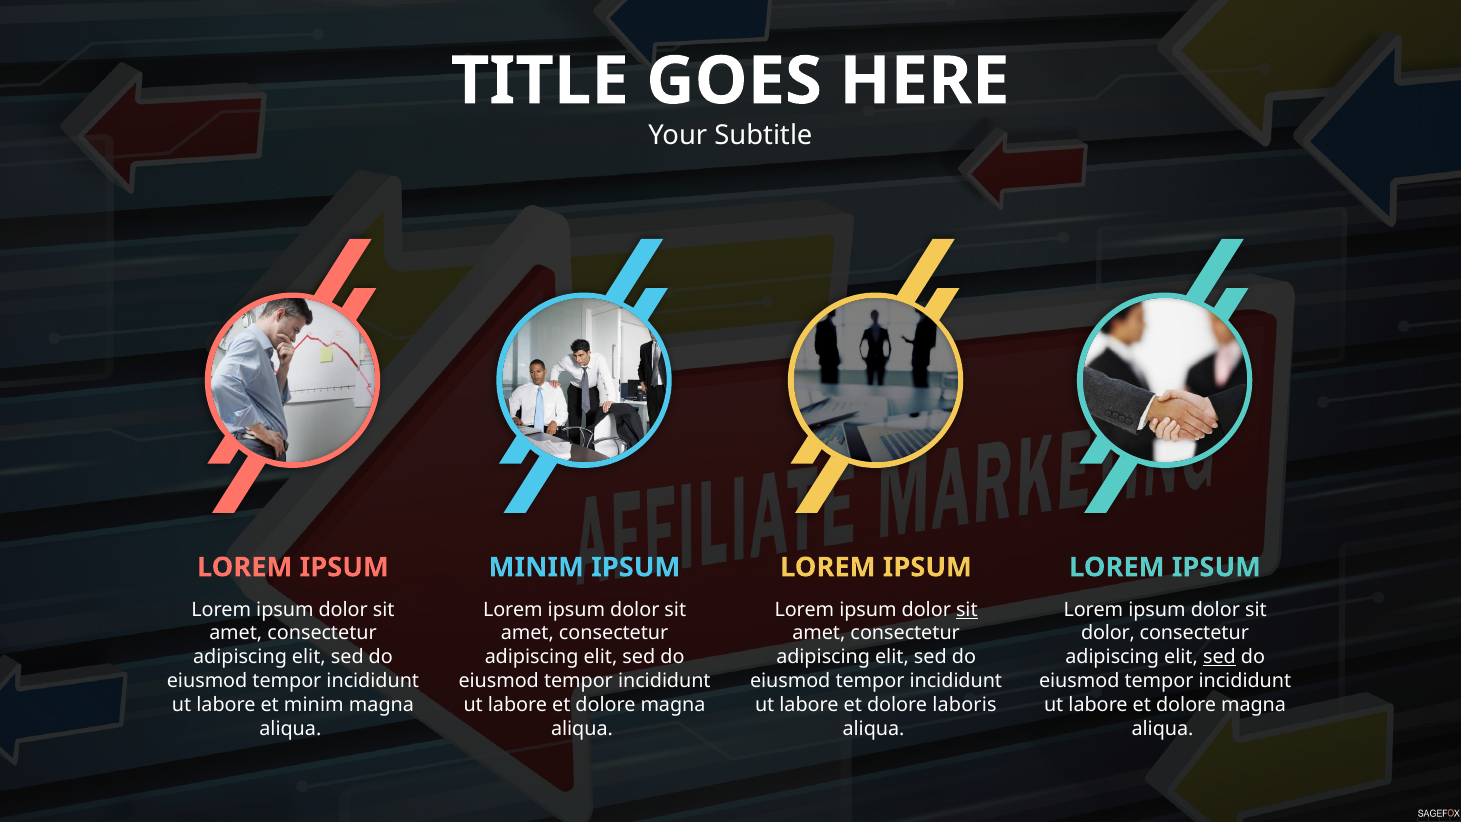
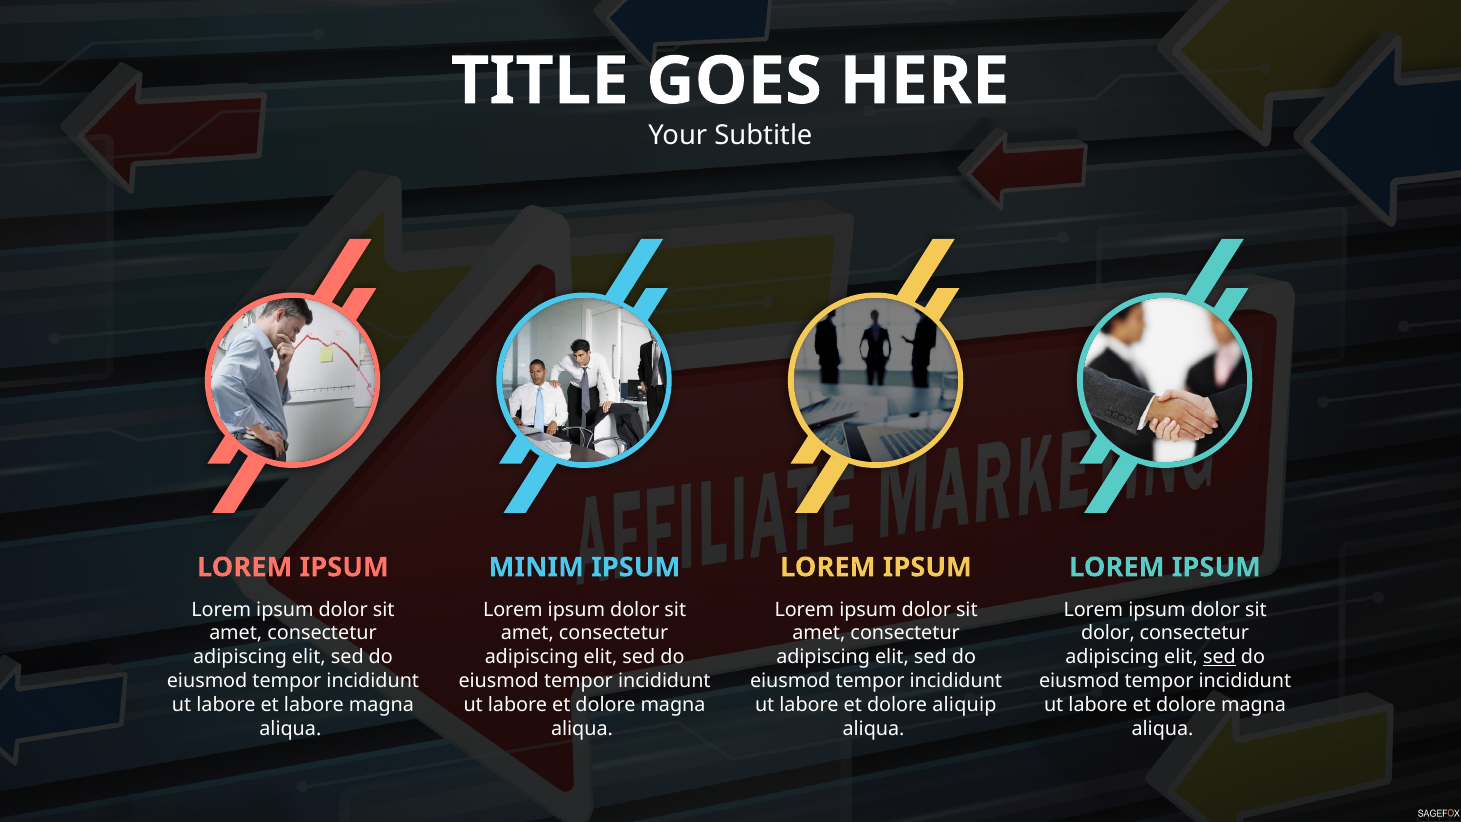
sit underline: present -> none (967, 610)
et minim: minim -> labore (314, 705)
laboris: laboris -> aliquip (964, 705)
